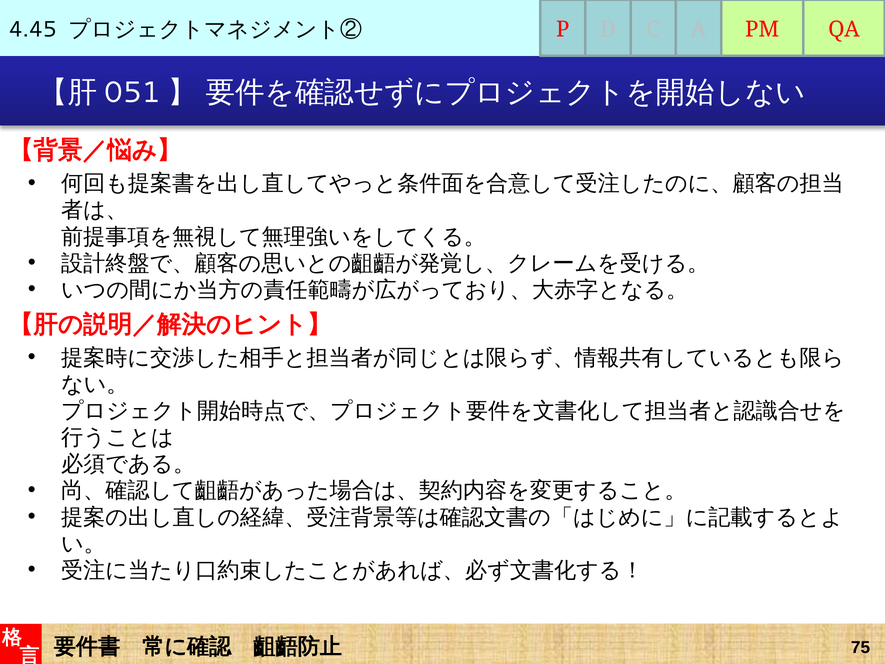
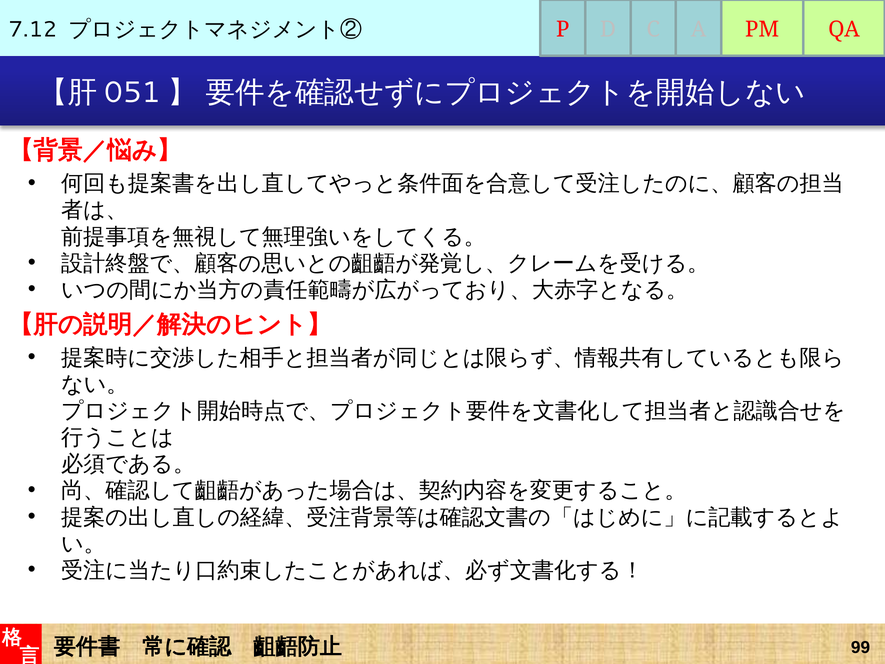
4.45: 4.45 -> 7.12 (33, 29)
75: 75 -> 99 (861, 648)
